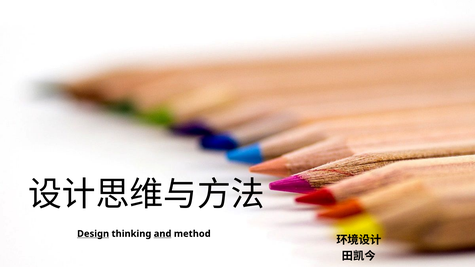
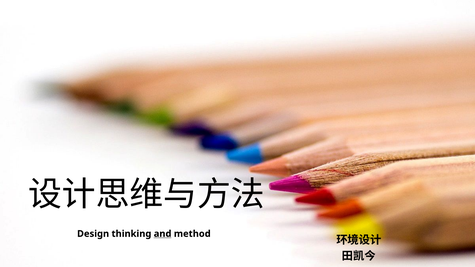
Design underline: present -> none (93, 234)
